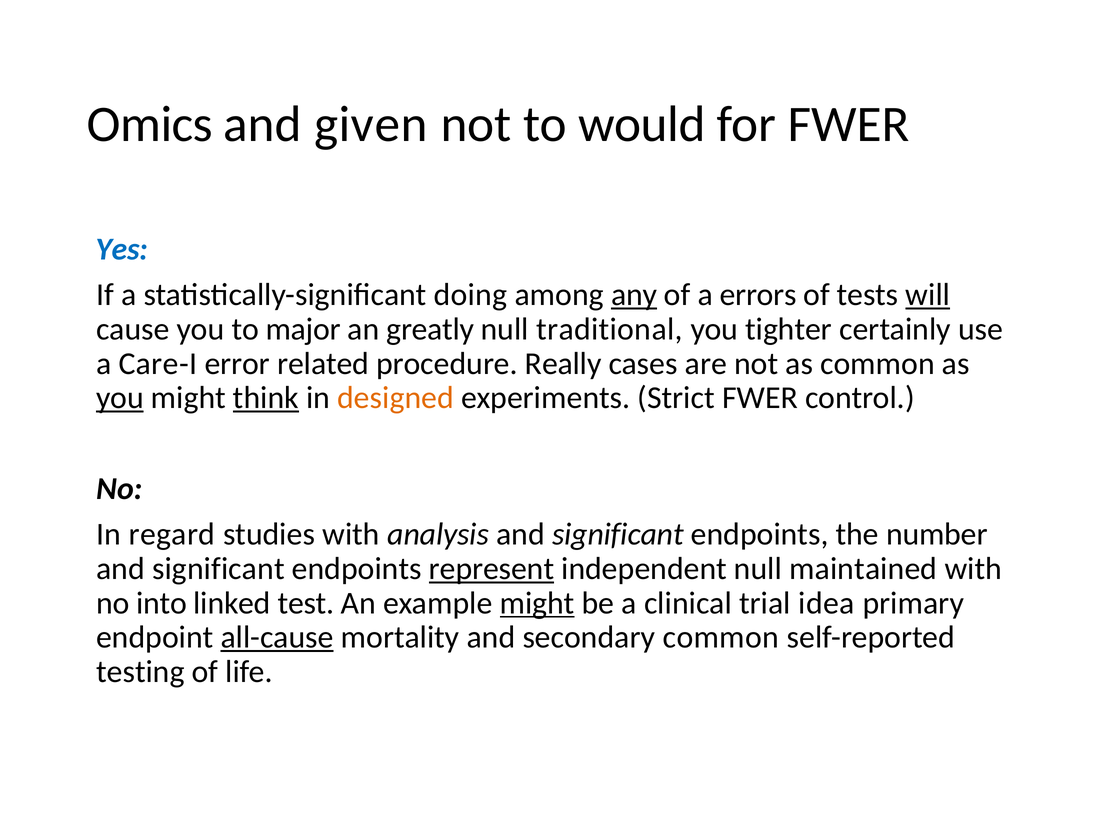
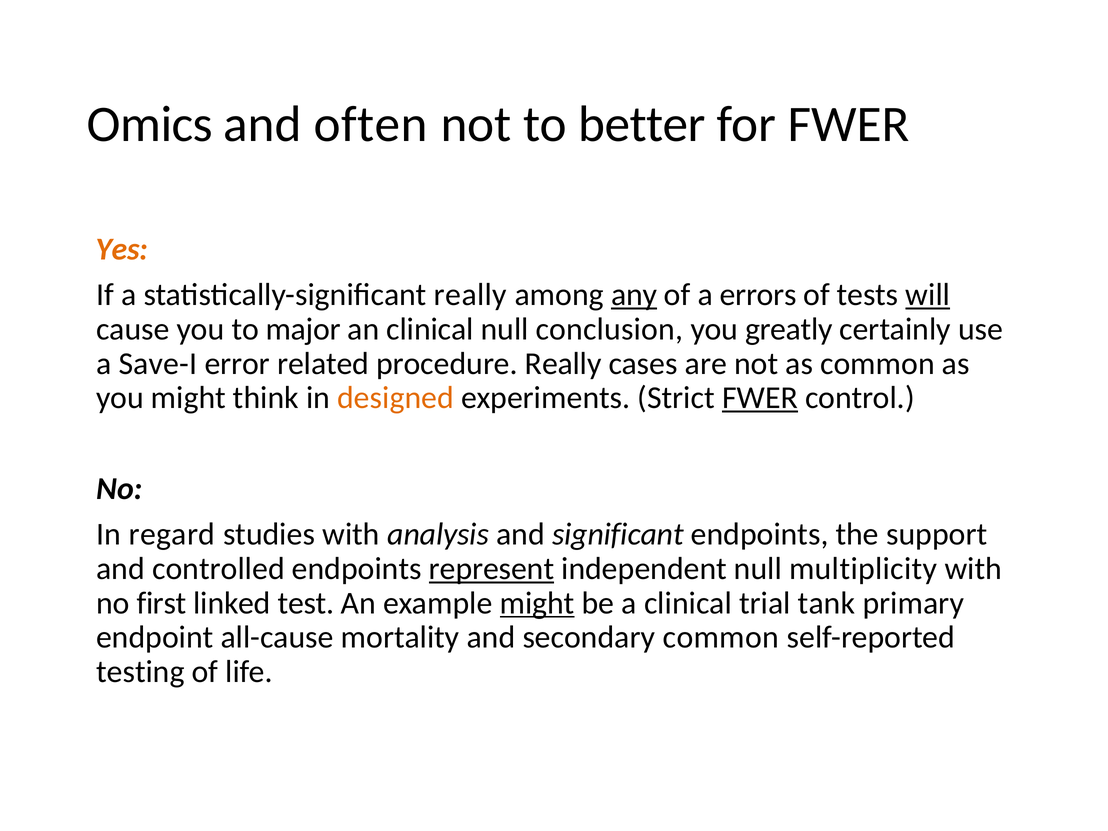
given: given -> often (371, 124)
would: would -> better (642, 124)
Yes colour: blue -> orange (122, 249)
statistically-significant doing: doing -> really (470, 295)
an greatly: greatly -> clinical (430, 329)
traditional: traditional -> conclusion (609, 329)
tighter: tighter -> greatly (789, 329)
Care-I: Care-I -> Save-I (158, 364)
you underline: present -> none (120, 398)
think underline: present -> none (266, 398)
FWER underline: none -> present (760, 398)
number: number -> support (937, 534)
significant: significant -> controlled (218, 569)
maintained: maintained -> multiplicity (863, 569)
into: into -> first (162, 603)
idea: idea -> tank (827, 603)
all-cause underline: present -> none (277, 637)
